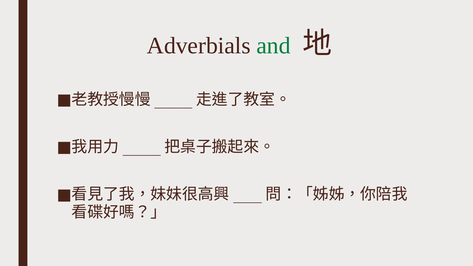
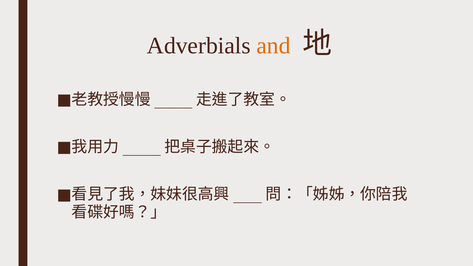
and colour: green -> orange (274, 46)
